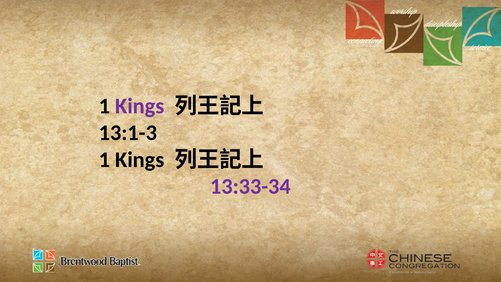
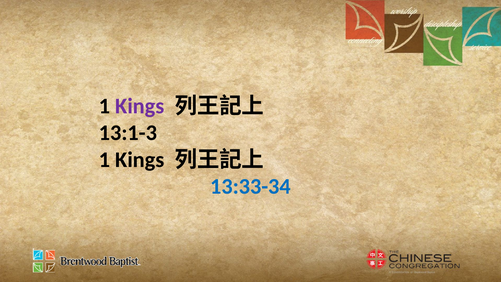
13:33-34 colour: purple -> blue (250, 186)
